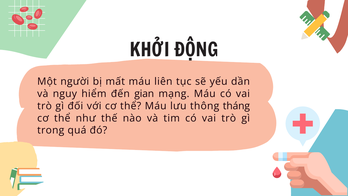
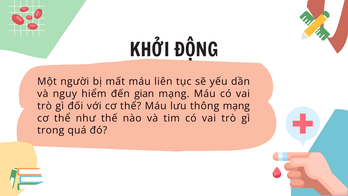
thông tháng: tháng -> mạng (236, 106)
